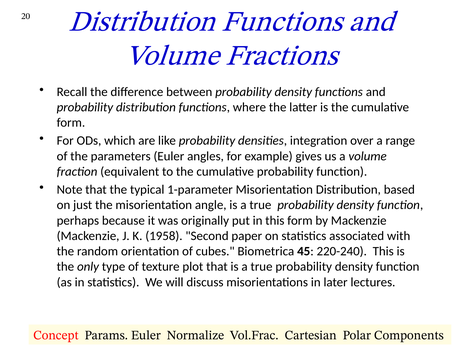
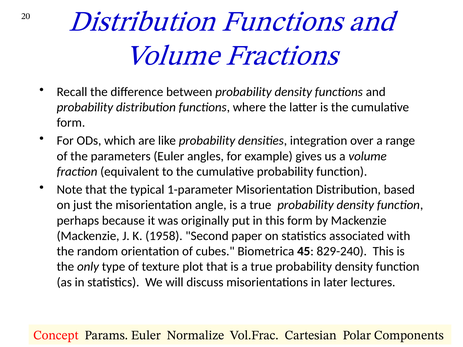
220-240: 220-240 -> 829-240 (342, 251)
